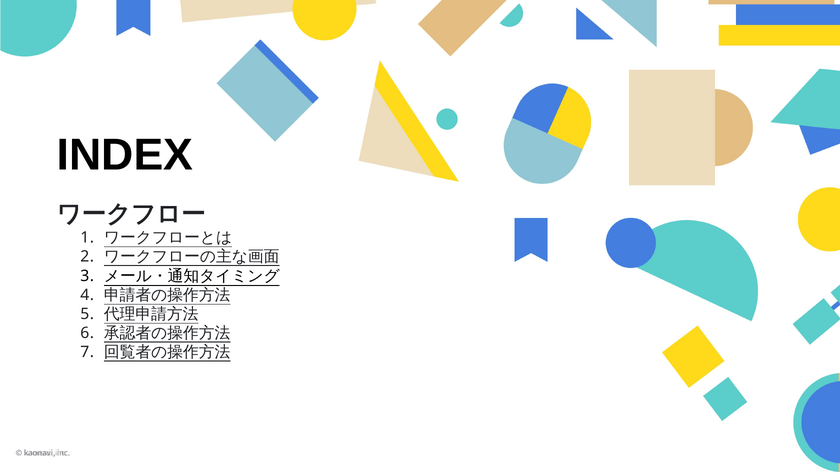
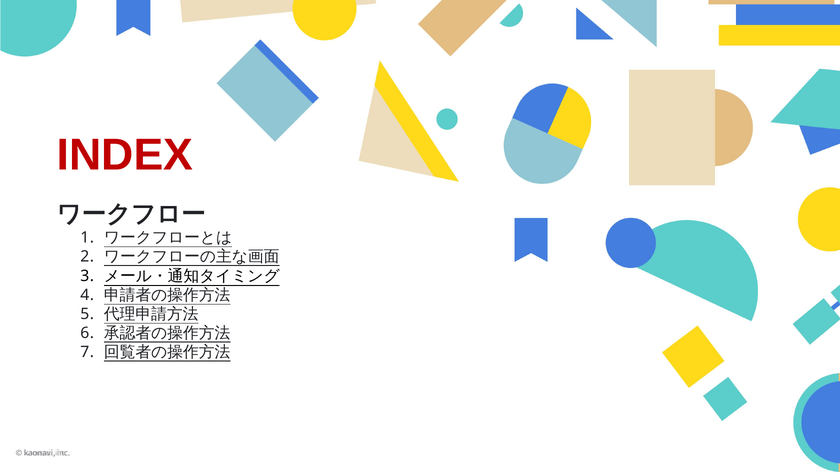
INDEX colour: black -> red (125, 155)
